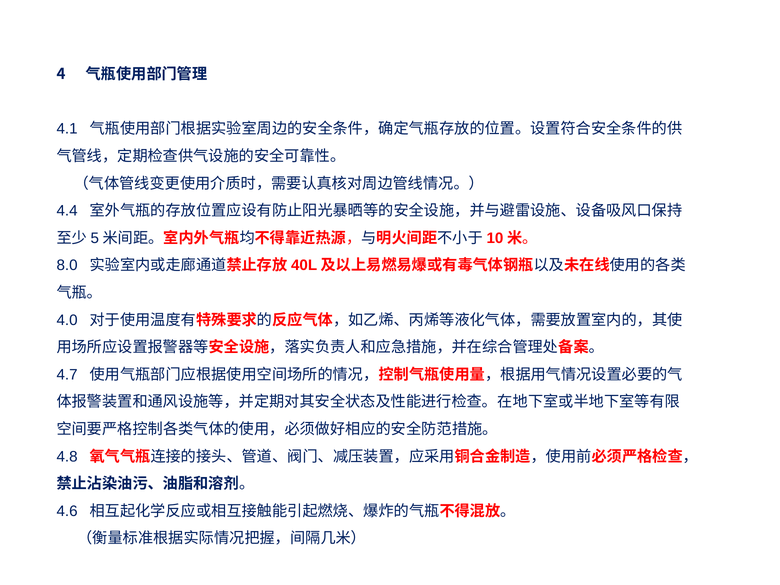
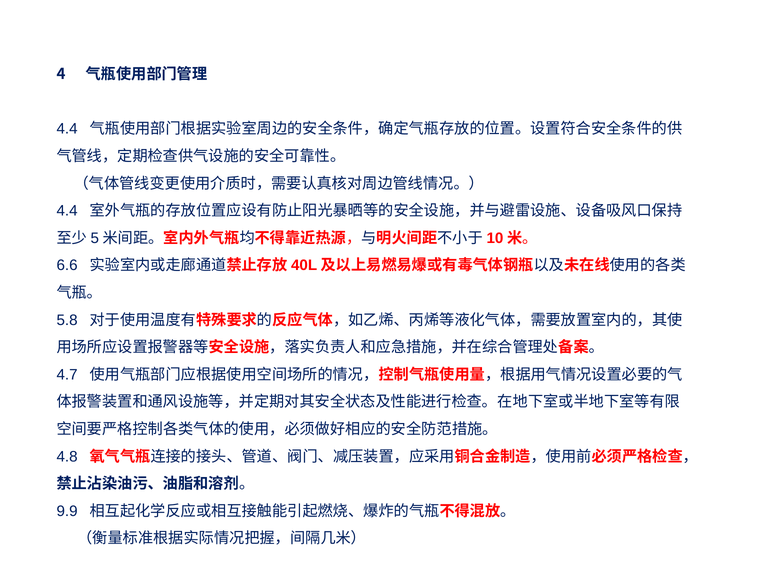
4.1: 4.1 -> 4.4 (67, 129)
8.0: 8.0 -> 6.6 (67, 265)
4.0: 4.0 -> 5.8 (67, 320)
4.6: 4.6 -> 9.9 (67, 511)
